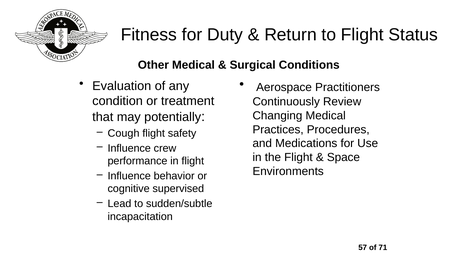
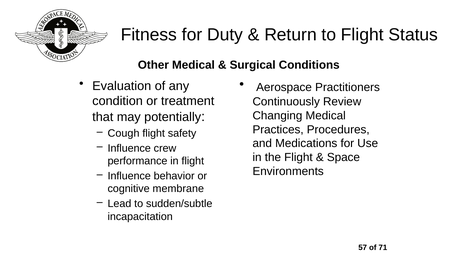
supervised: supervised -> membrane (178, 189)
